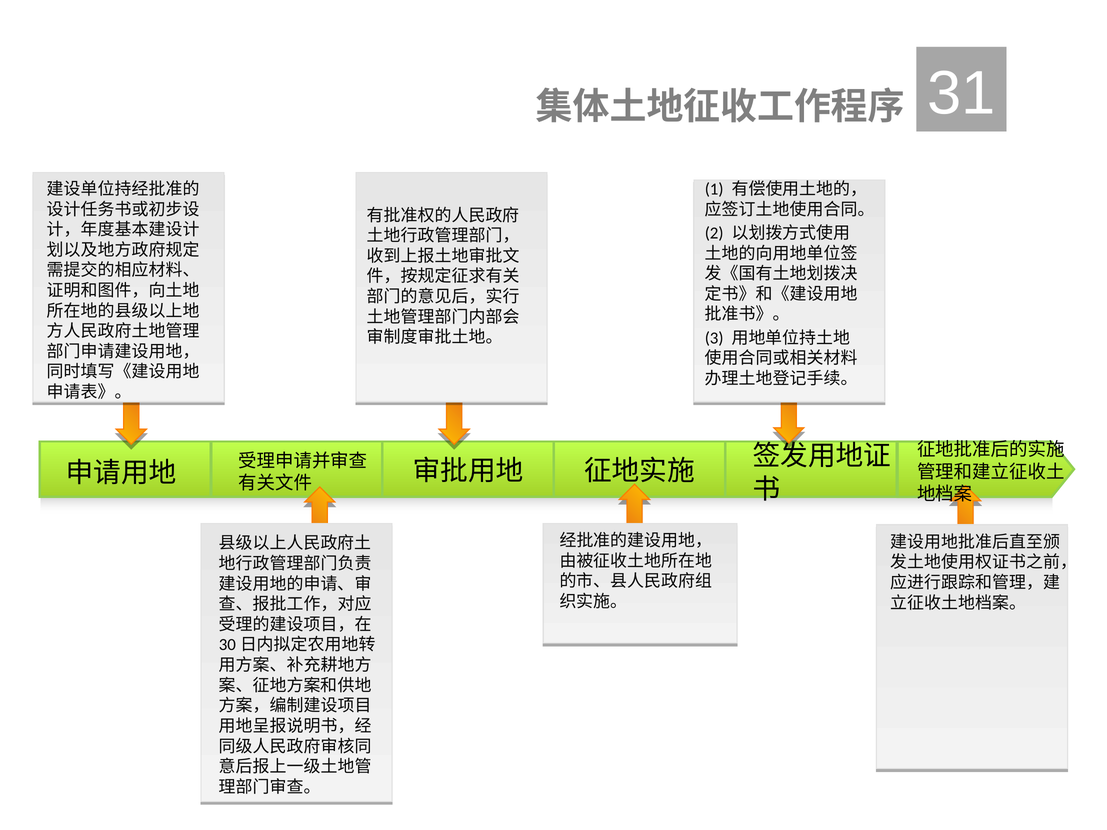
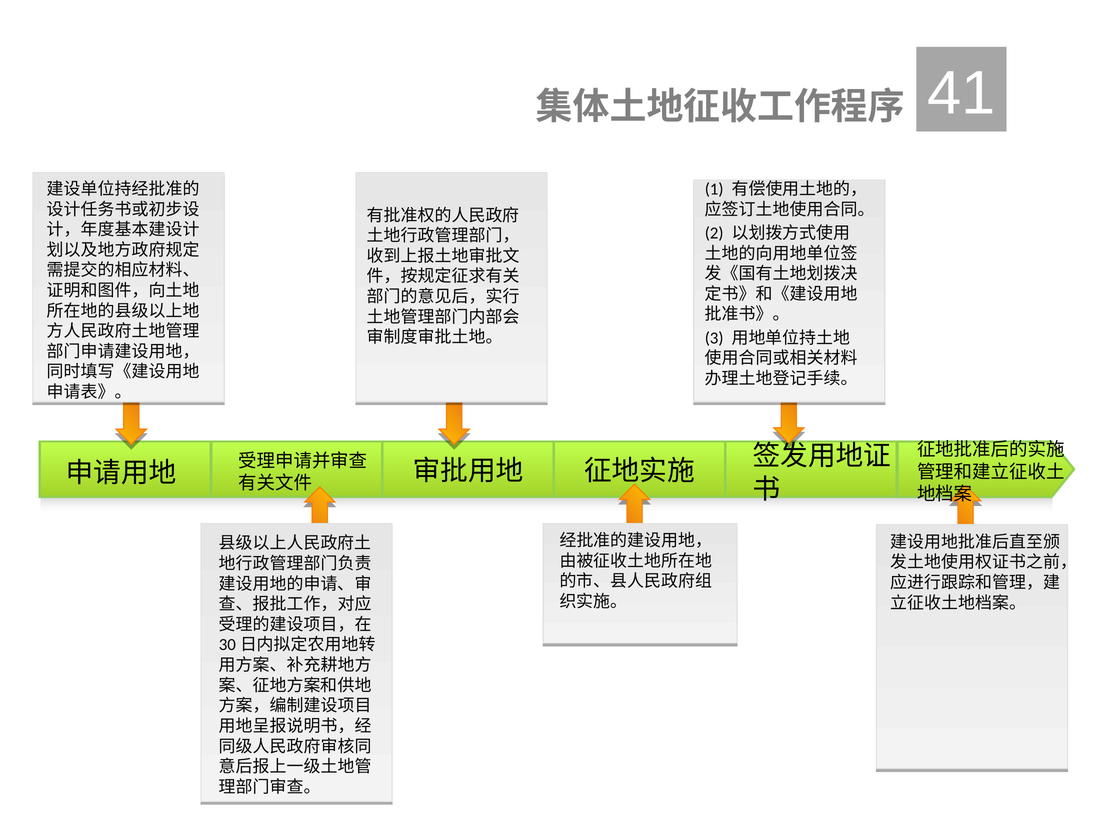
31: 31 -> 41 (961, 94)
